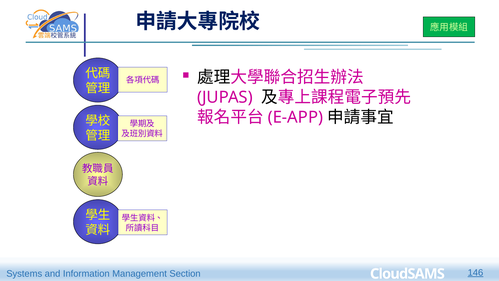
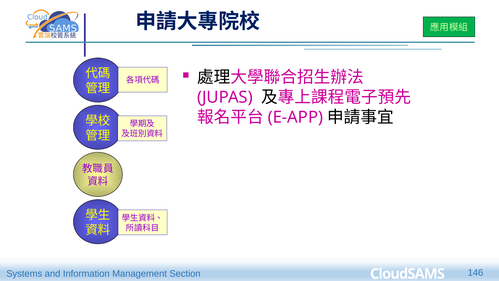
146 underline: present -> none (475, 272)
